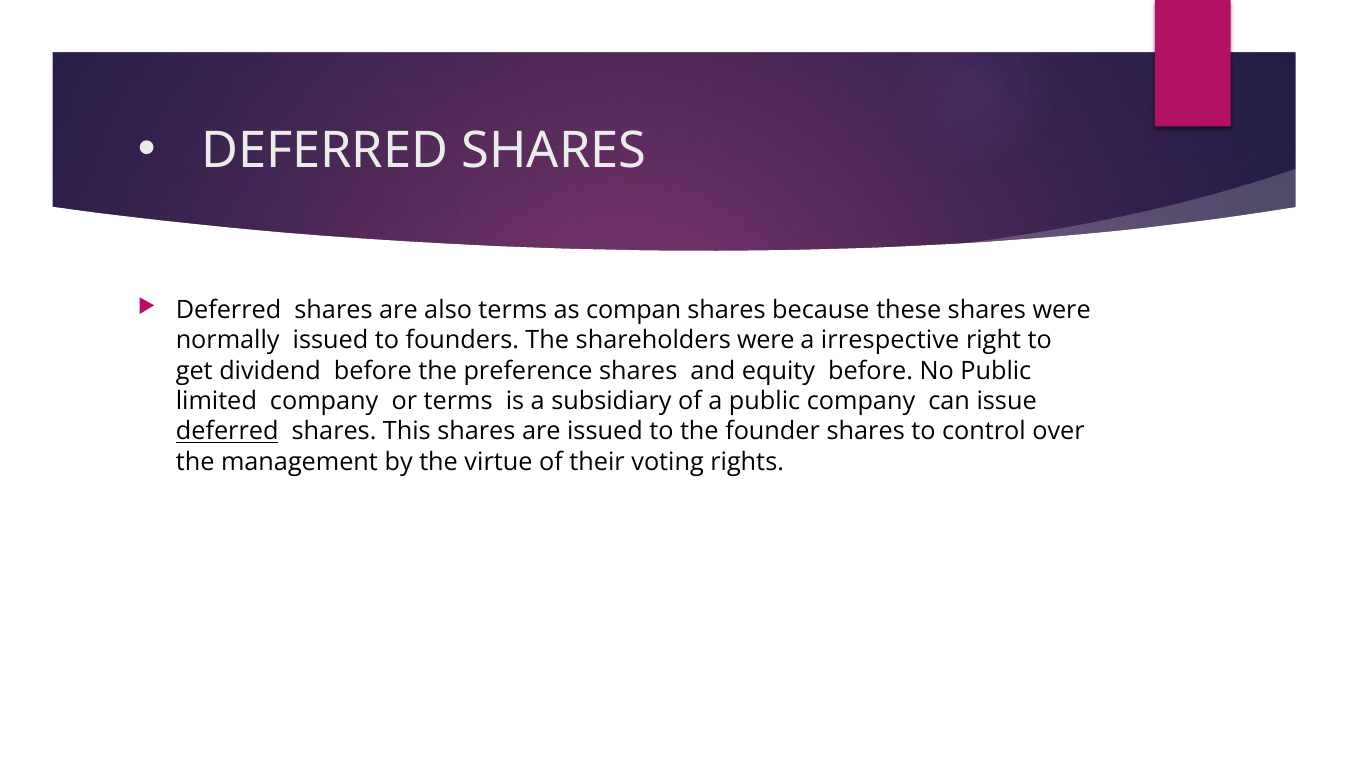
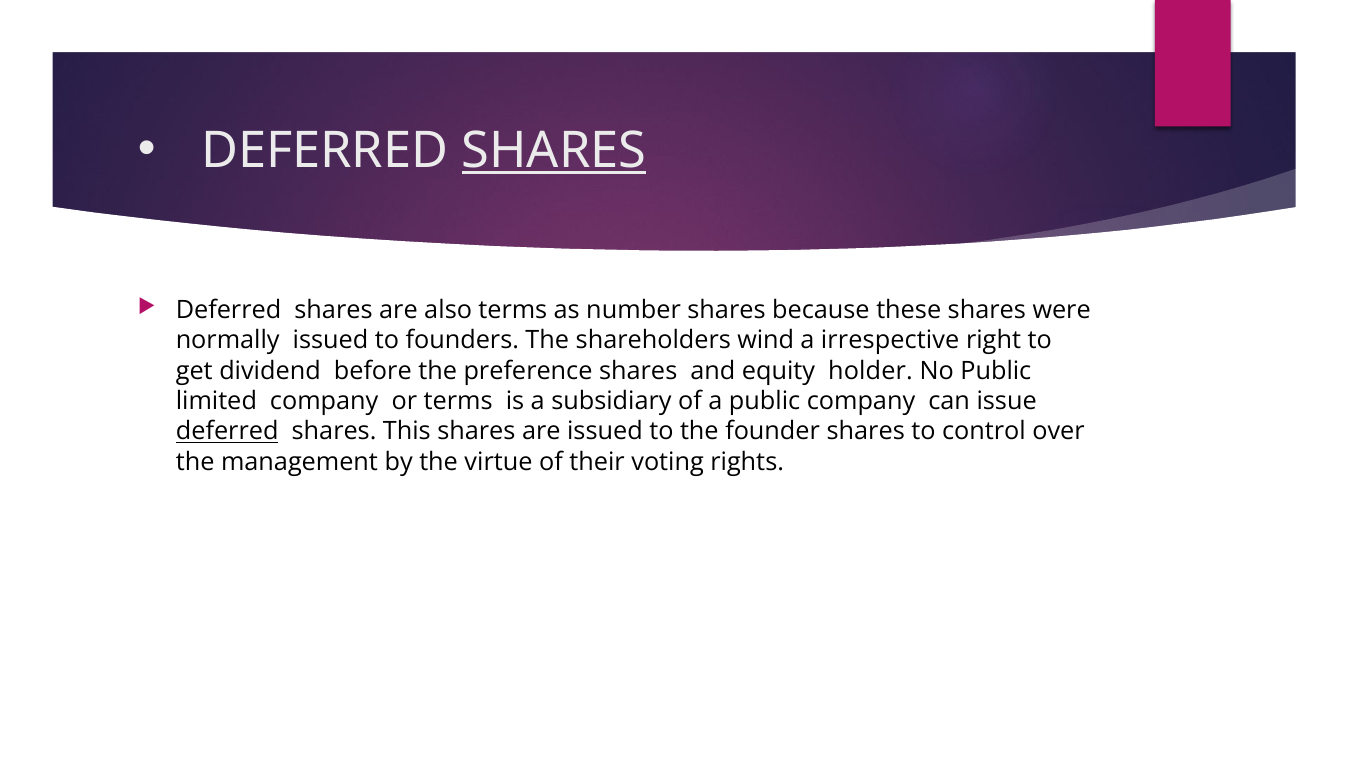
SHARES underline: none -> present (554, 150)
compan: compan -> number (634, 310)
shareholders were: were -> wind (766, 340)
equity before: before -> holder (870, 371)
